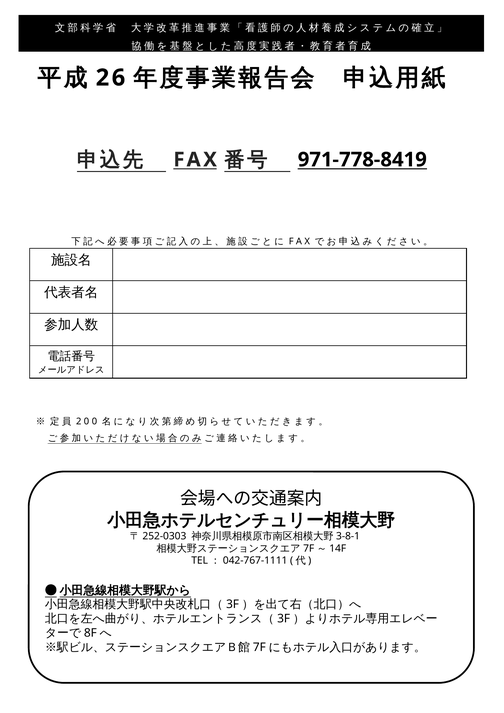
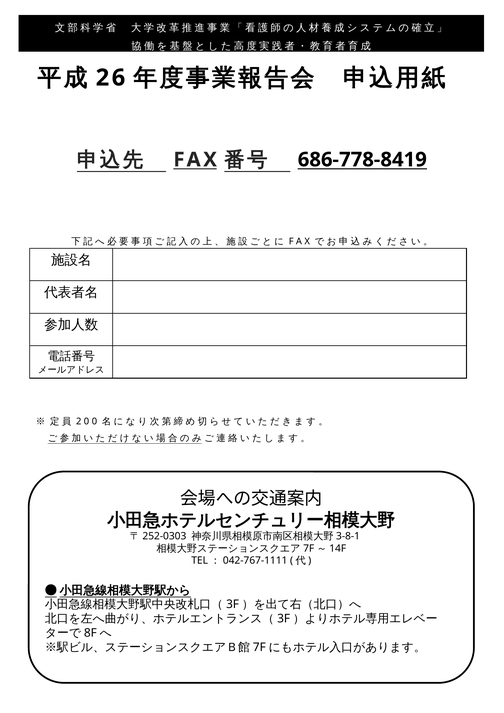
971-778-8419: 971-778-8419 -> 686-778-8419 (362, 160)
